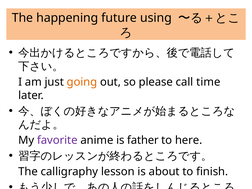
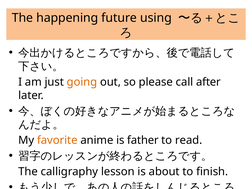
time: time -> after (208, 82)
favorite colour: purple -> orange (57, 140)
here: here -> read (189, 140)
